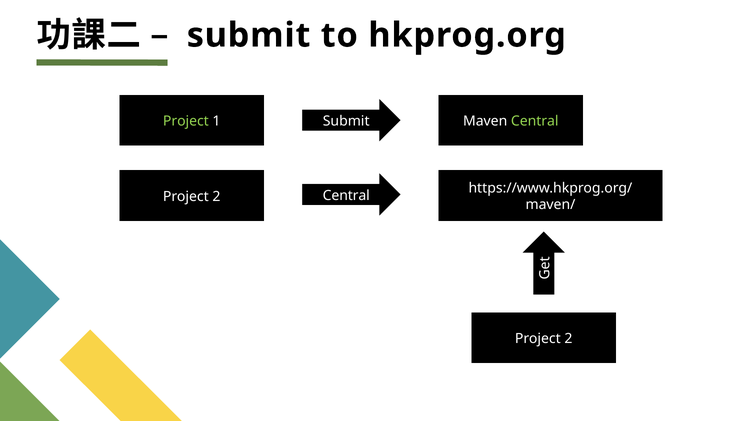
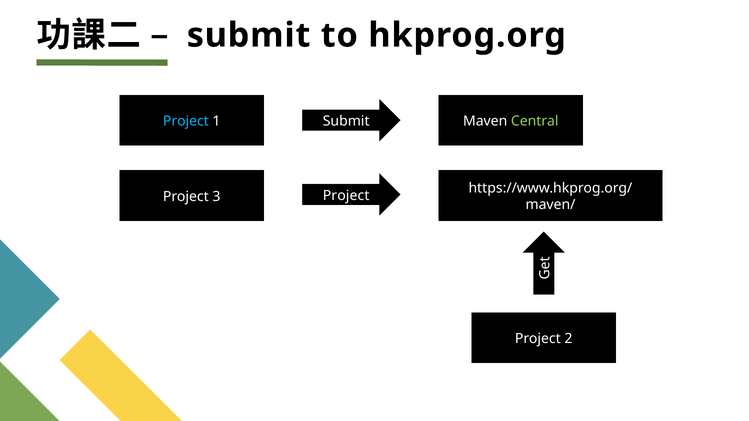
Project colour: light green -> light blue (186, 121)
Central: Central -> Project (346, 196)
2: 2 -> 3 (216, 197)
